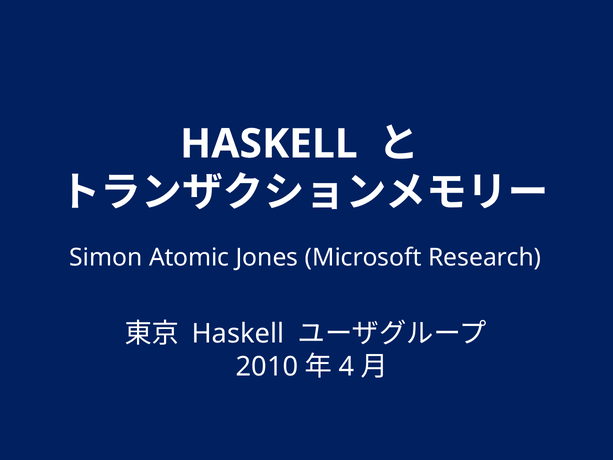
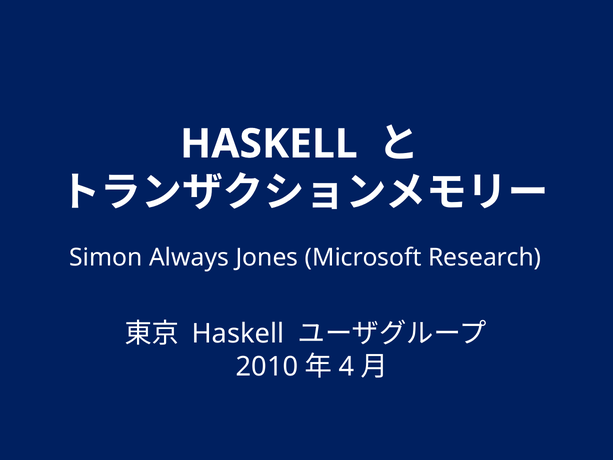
Atomic: Atomic -> Always (189, 257)
